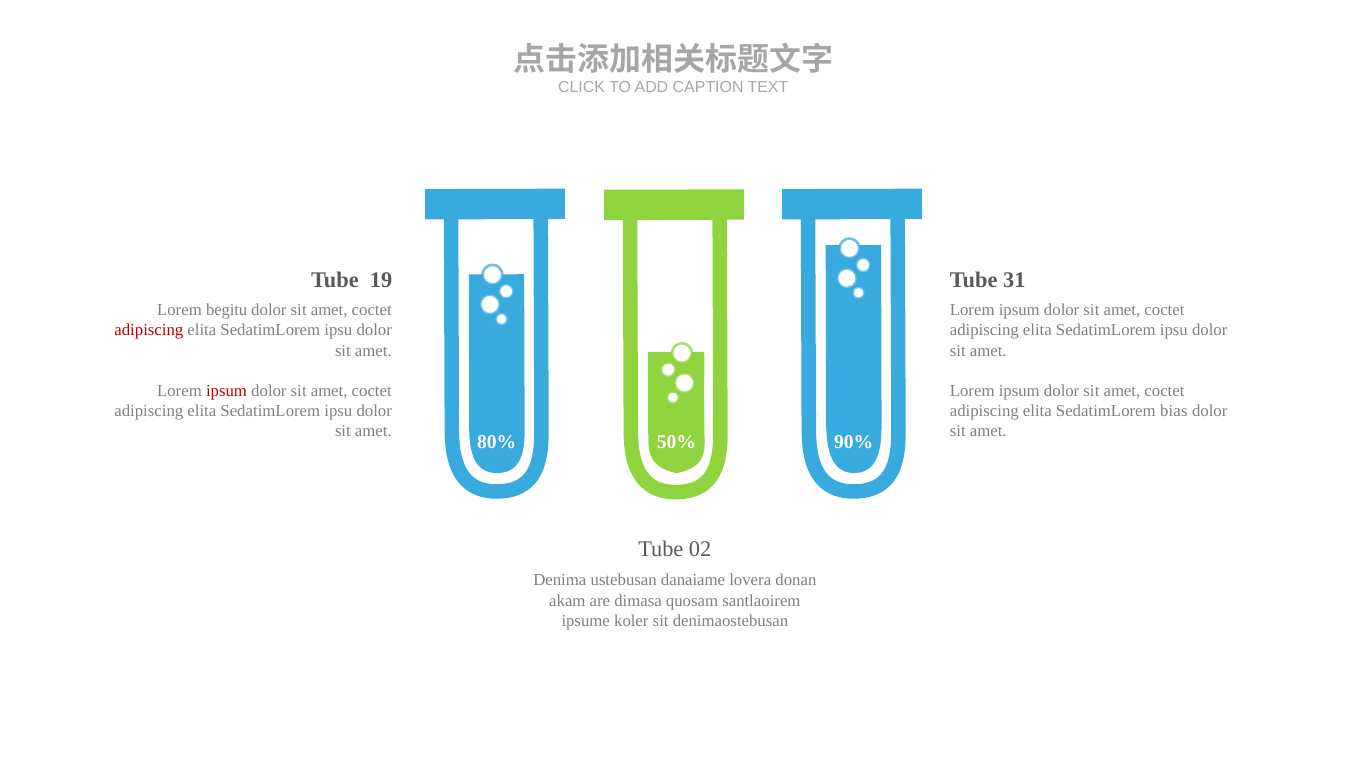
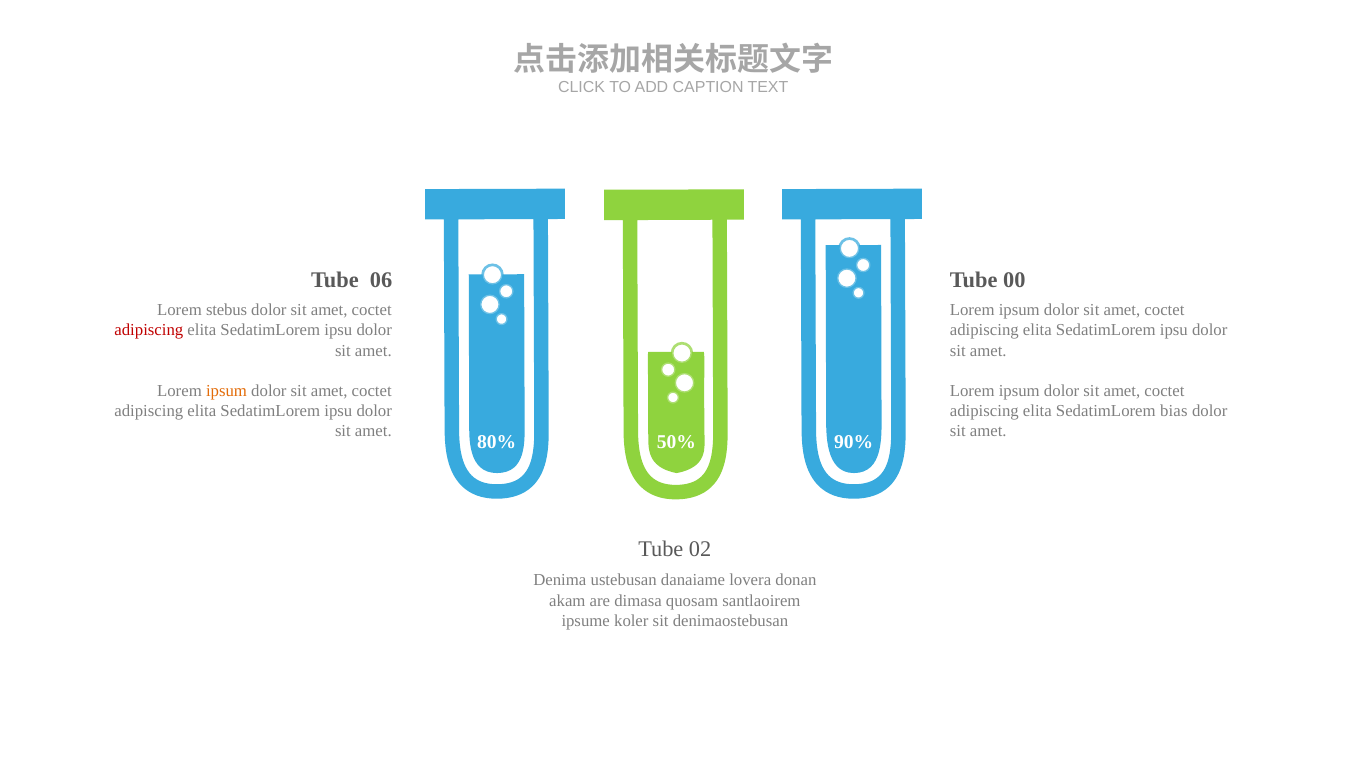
19: 19 -> 06 (381, 281)
31: 31 -> 00 (1014, 281)
begitu: begitu -> stebus (227, 310)
ipsum colour: red -> orange (227, 391)
